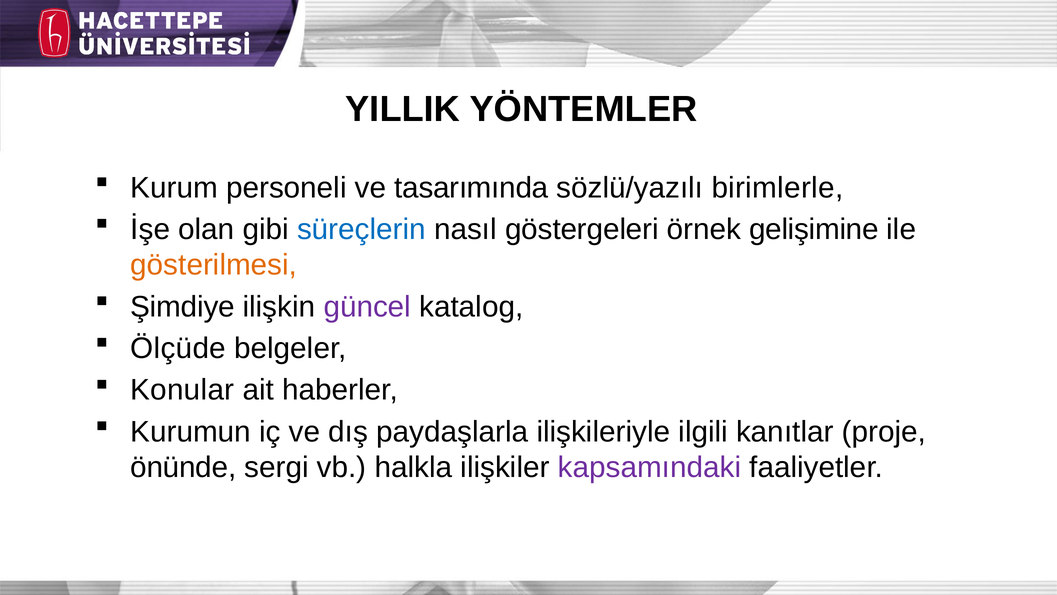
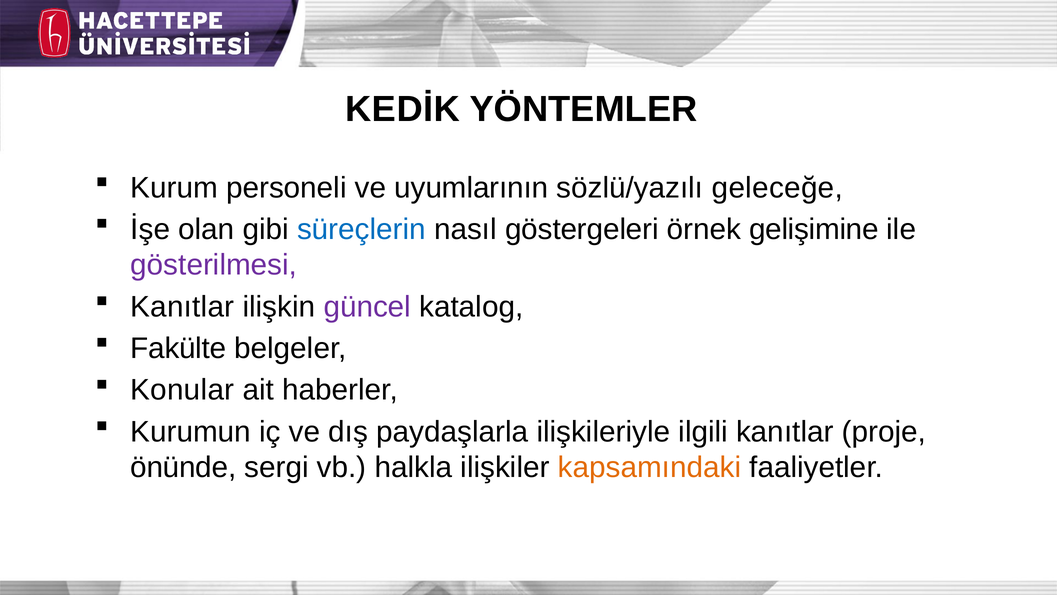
YILLIK: YILLIK -> KEDİK (403, 109)
tasarımında: tasarımında -> uyumlarının (471, 188)
birimlerle: birimlerle -> geleceğe (777, 188)
gösterilmesi colour: orange -> purple (214, 265)
Şimdiye: Şimdiye -> Kanıtlar (182, 307)
Ölçüde: Ölçüde -> Fakülte (178, 348)
kapsamındaki colour: purple -> orange (649, 467)
